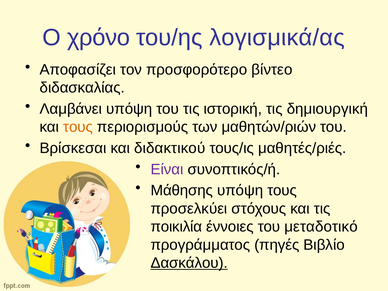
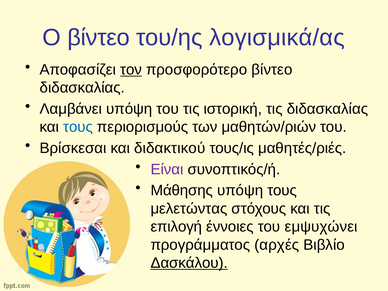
Ο χρόνο: χρόνο -> βίντεο (99, 38)
τον underline: none -> present (131, 70)
τις δημιουργική: δημιουργική -> διδασκαλίας (327, 109)
τους colour: orange -> blue (78, 127)
προσελκύει: προσελκύει -> μελετώντας (189, 209)
ποικιλία: ποικιλία -> επιλογή (176, 227)
μεταδοτικό: μεταδοτικό -> εμψυχώνει (321, 227)
πηγές: πηγές -> αρχές (277, 245)
